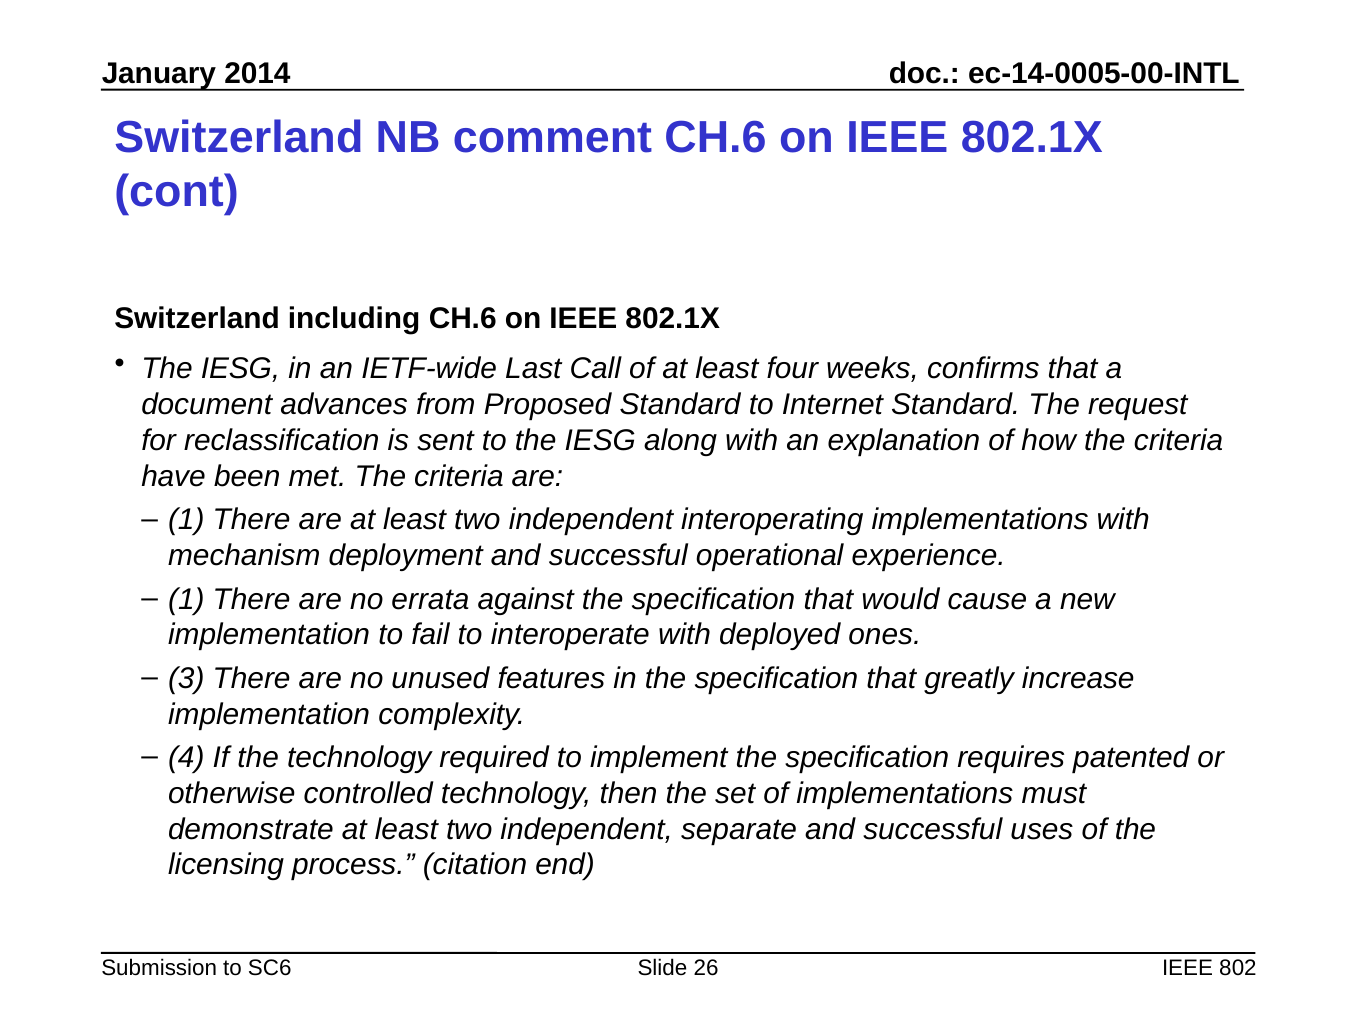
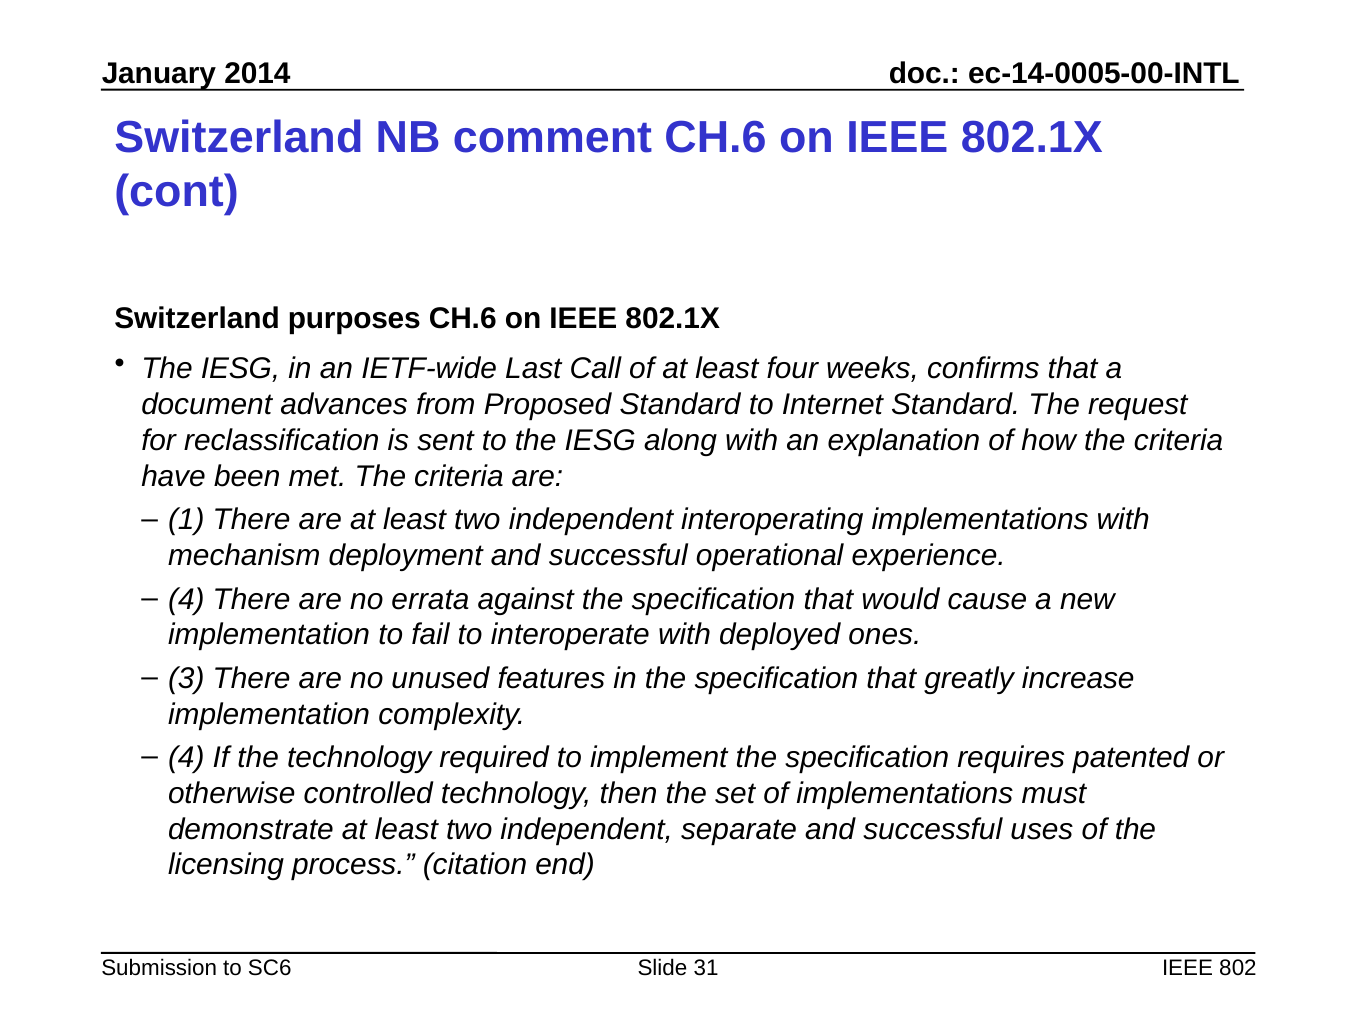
including: including -> purposes (354, 318)
1: 1 -> 4 (186, 599)
26: 26 -> 31 (706, 967)
